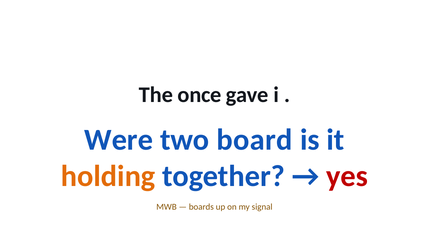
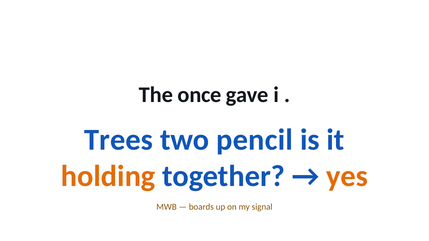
Were: Were -> Trees (119, 140)
board: board -> pencil (255, 140)
yes colour: red -> orange (347, 176)
